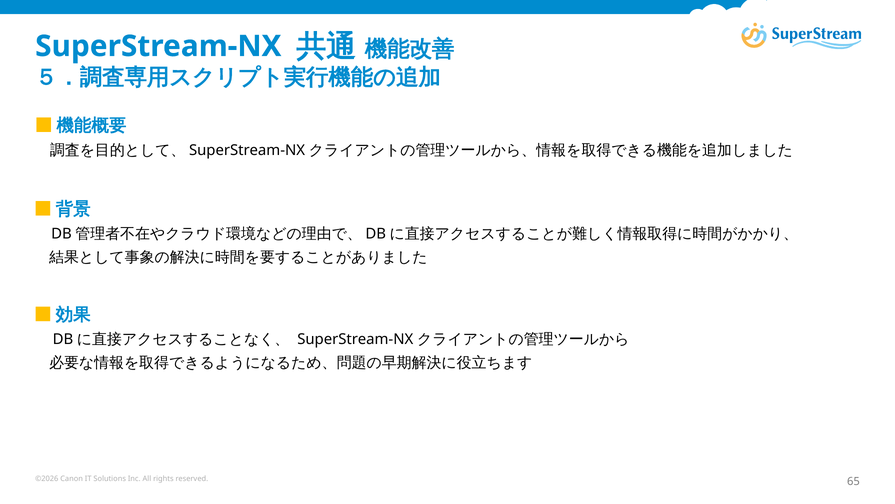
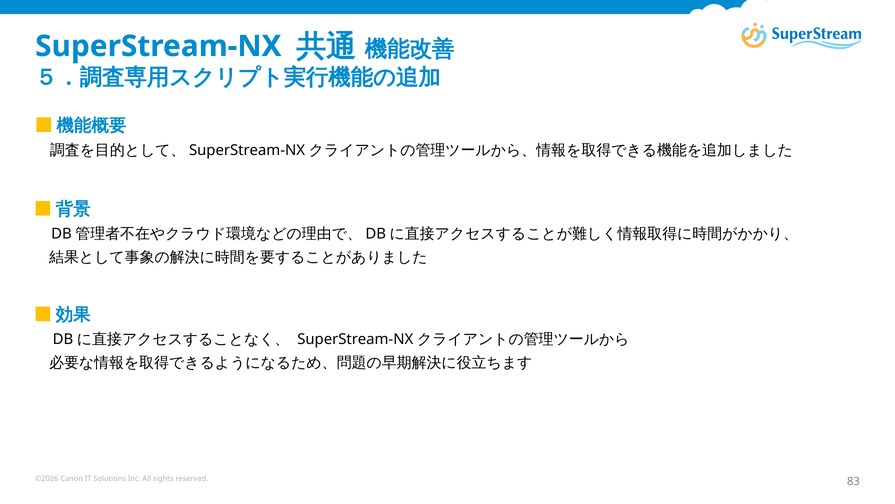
65: 65 -> 83 (853, 481)
